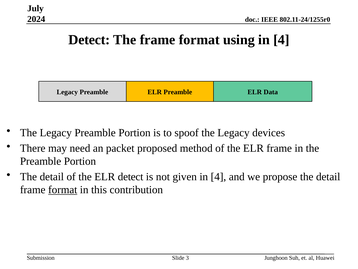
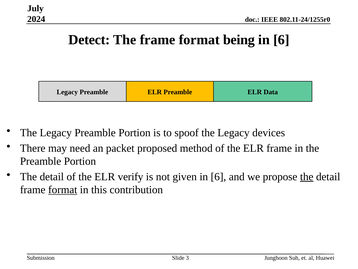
using: using -> being (239, 40)
4: 4 -> 6 (281, 40)
ELR detect: detect -> verify (131, 176)
given in 4: 4 -> 6 (218, 176)
the underline: none -> present (307, 176)
